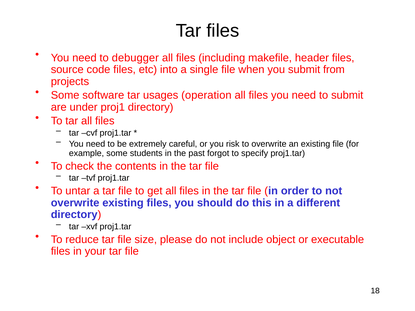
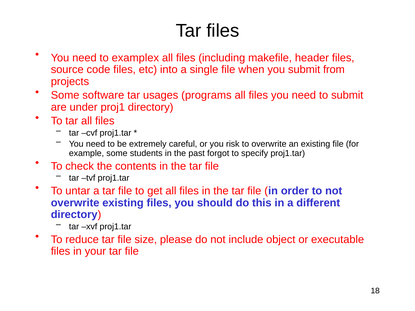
debugger: debugger -> examplex (135, 58)
operation: operation -> programs (206, 95)
